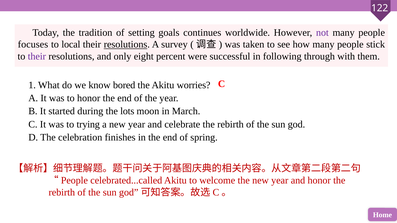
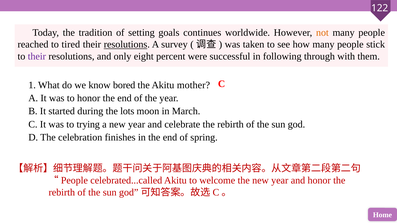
not colour: purple -> orange (322, 33)
focuses: focuses -> reached (33, 44)
local: local -> tired (71, 44)
worries: worries -> mother (193, 85)
